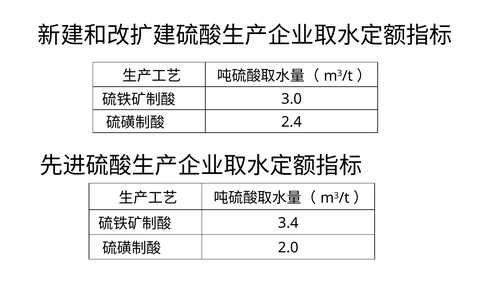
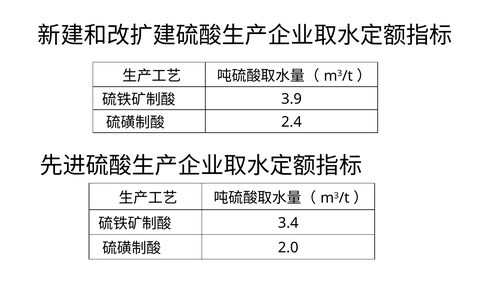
3.0: 3.0 -> 3.9 (292, 99)
